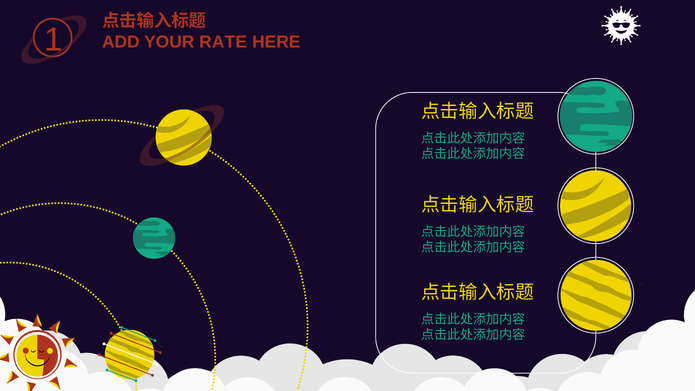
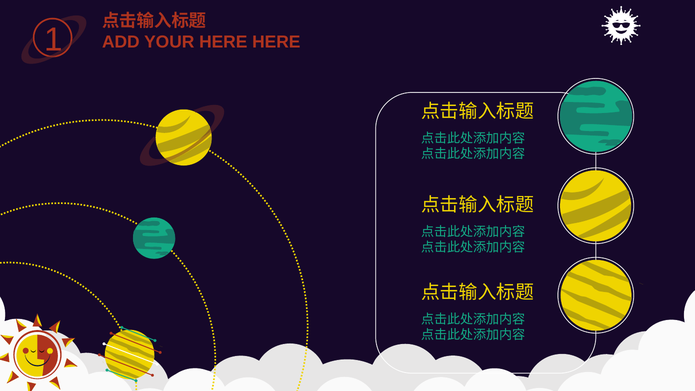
YOUR RATE: RATE -> HERE (223, 42)
